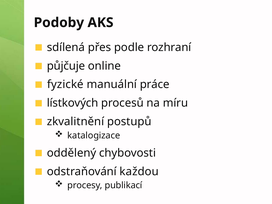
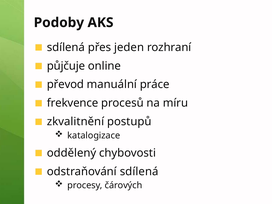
podle: podle -> jeden (129, 47)
fyzické: fyzické -> převod (65, 84)
lístkových: lístkových -> frekvence (73, 103)
odstraňování každou: každou -> sdílená (139, 172)
publikací: publikací -> čárových (123, 185)
